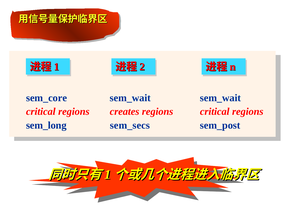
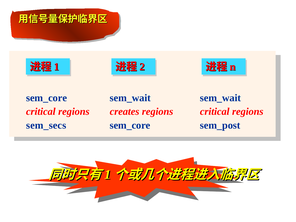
sem_long: sem_long -> sem_secs (46, 125)
sem_secs: sem_secs -> sem_core (130, 125)
